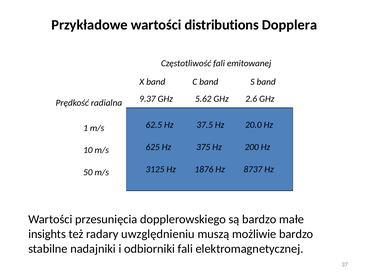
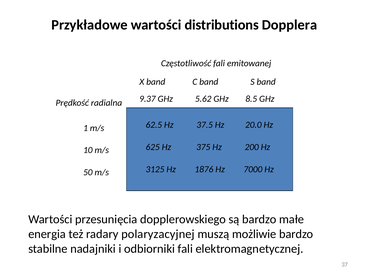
2.6: 2.6 -> 8.5 (251, 99)
8737: 8737 -> 7000 (253, 170)
insights: insights -> energia (47, 235)
uwzględnieniu: uwzględnieniu -> polaryzacyjnej (158, 235)
